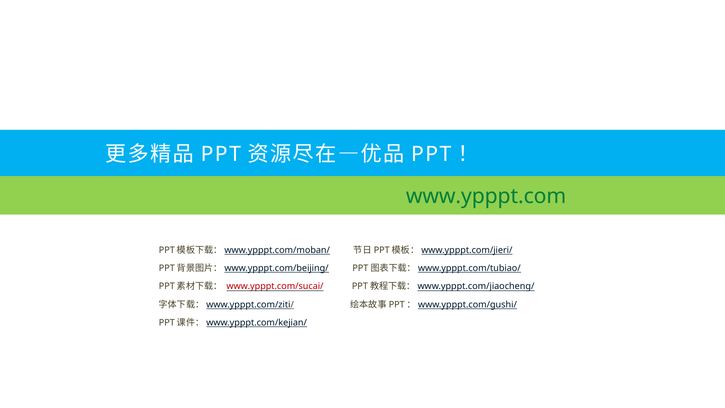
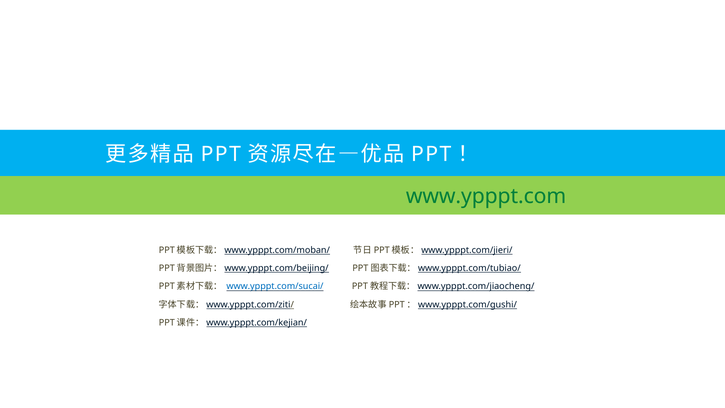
www.ypppt.com/sucai/ colour: red -> blue (275, 286)
